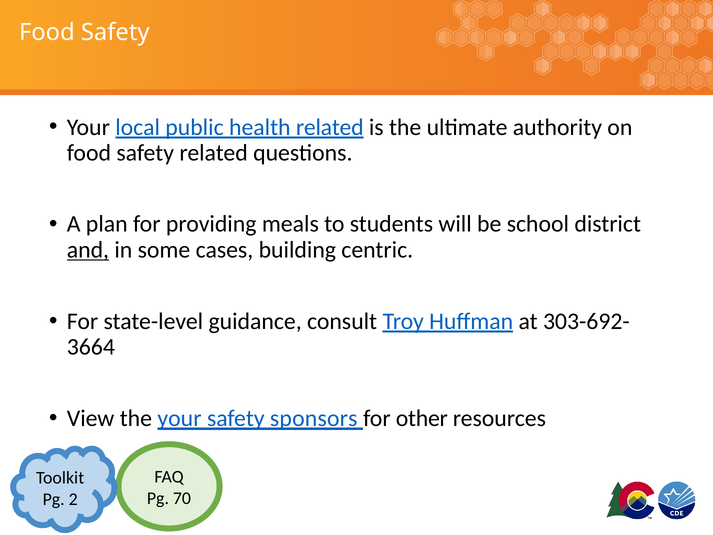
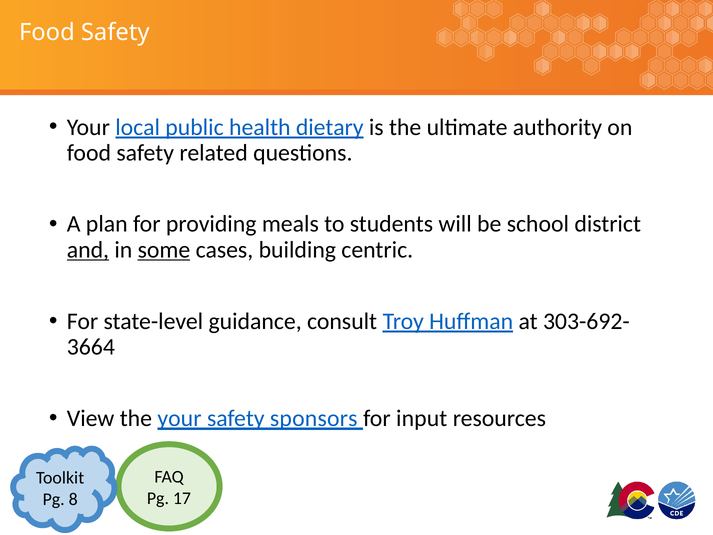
health related: related -> dietary (330, 127)
some underline: none -> present (164, 250)
other: other -> input (422, 418)
70: 70 -> 17 (182, 498)
2: 2 -> 8 (73, 499)
